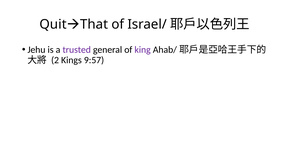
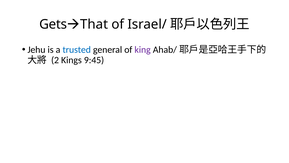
Quit: Quit -> Gets (53, 24)
trusted colour: purple -> blue (77, 50)
9:57: 9:57 -> 9:45 (94, 60)
